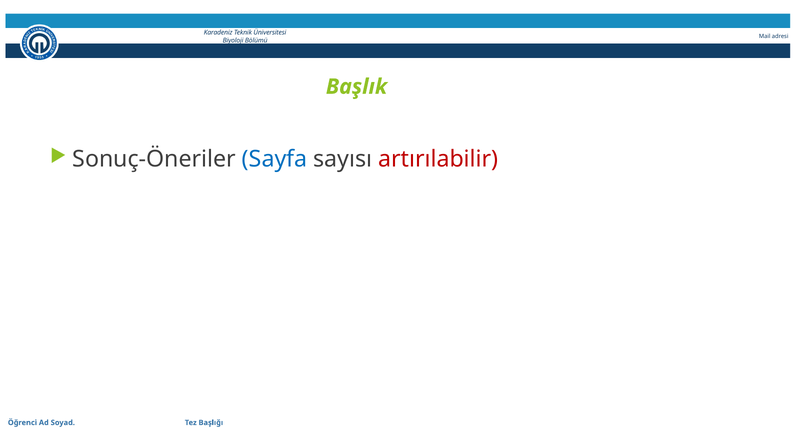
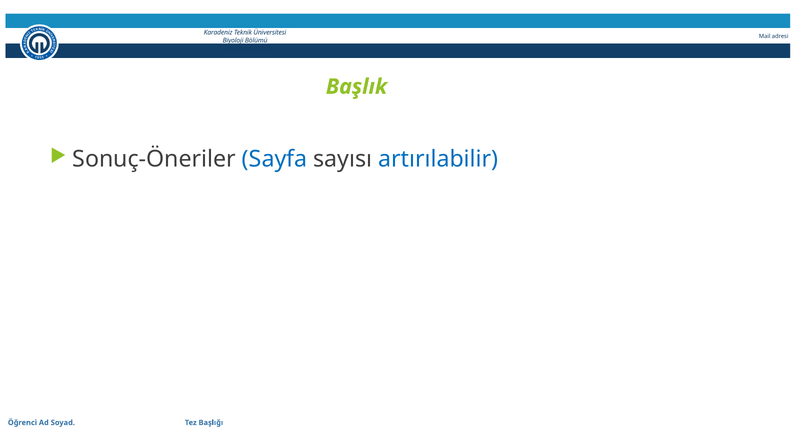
artırılabilir colour: red -> blue (438, 159)
